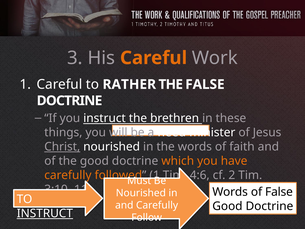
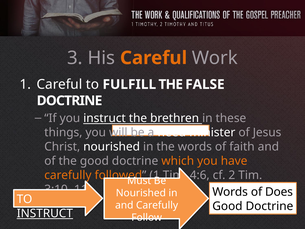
RATHER: RATHER -> FULFILL (129, 84)
Christ underline: present -> none (62, 147)
of False: False -> Does (279, 192)
